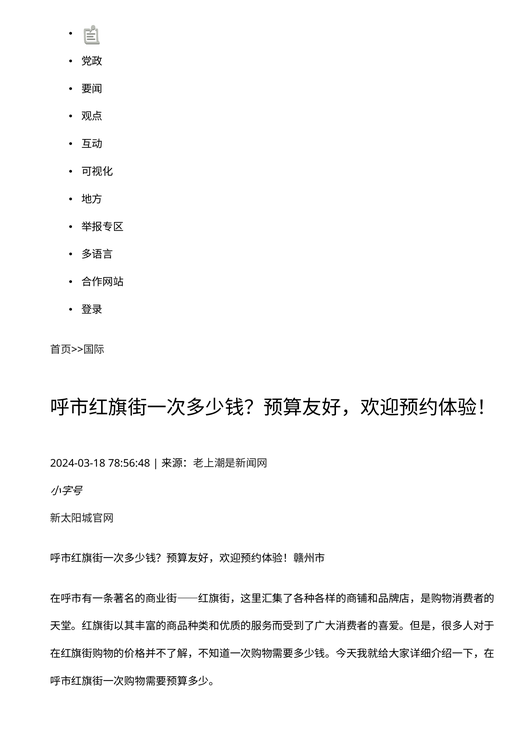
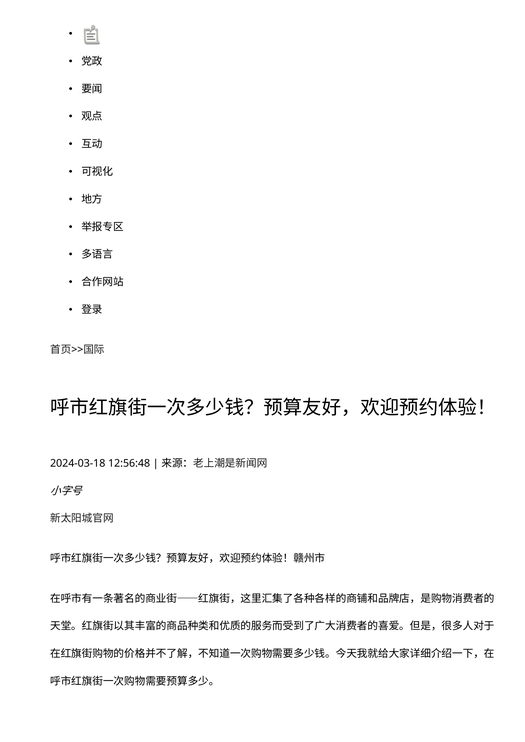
78:56:48: 78:56:48 -> 12:56:48 (129, 464)
